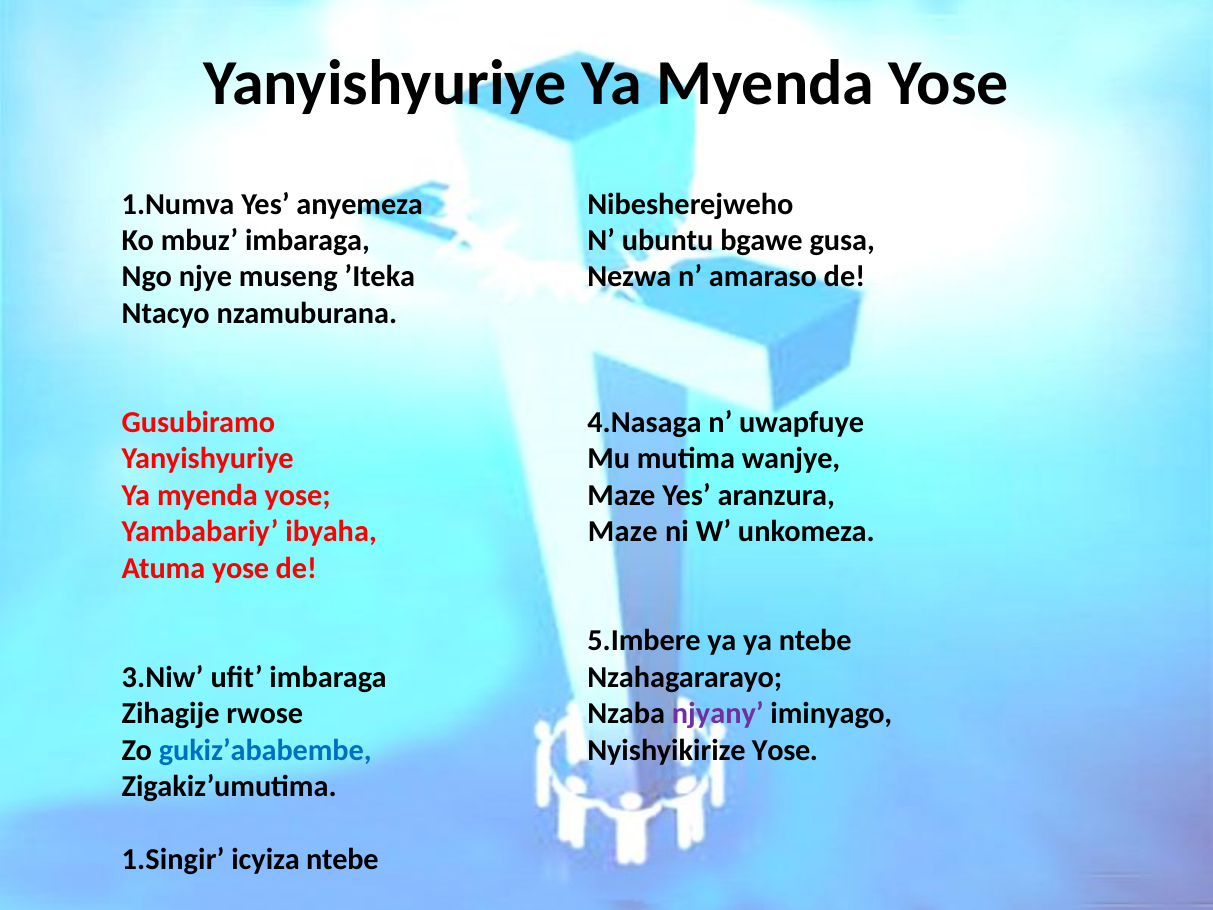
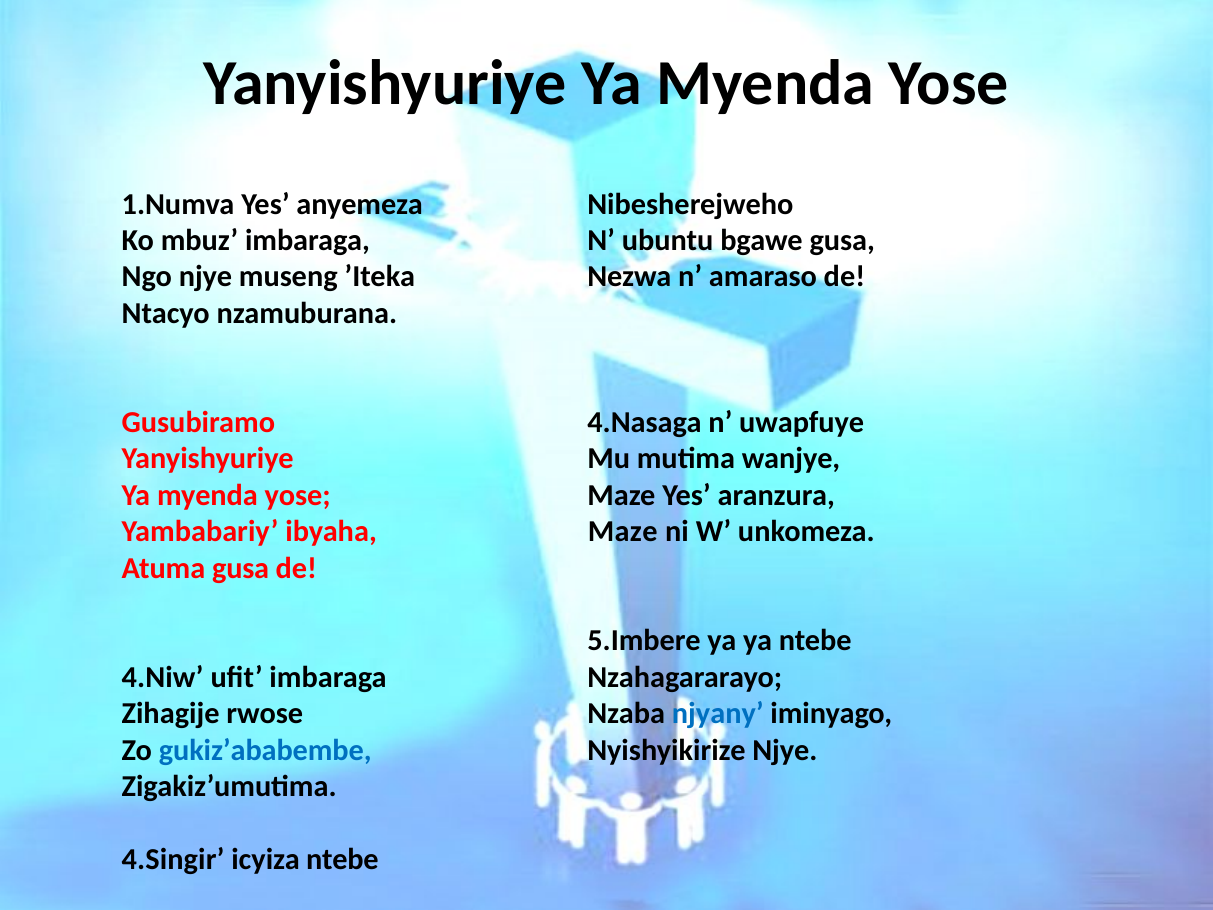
Atuma yose: yose -> gusa (241, 568)
3.Niw: 3.Niw -> 4.Niw (163, 677)
njyany colour: purple -> blue (718, 714)
Nyishyikirize Yose: Yose -> Njye (785, 750)
1.Singir: 1.Singir -> 4.Singir (173, 859)
